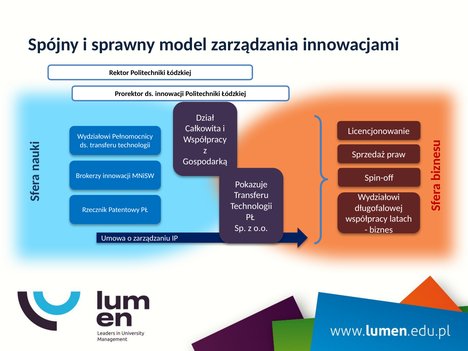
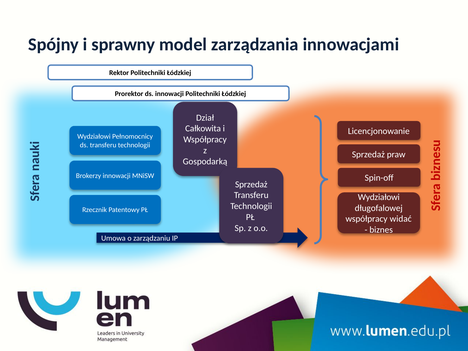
Pokazuje: Pokazuje -> Sprzedaż (251, 184)
latach: latach -> widać (401, 219)
